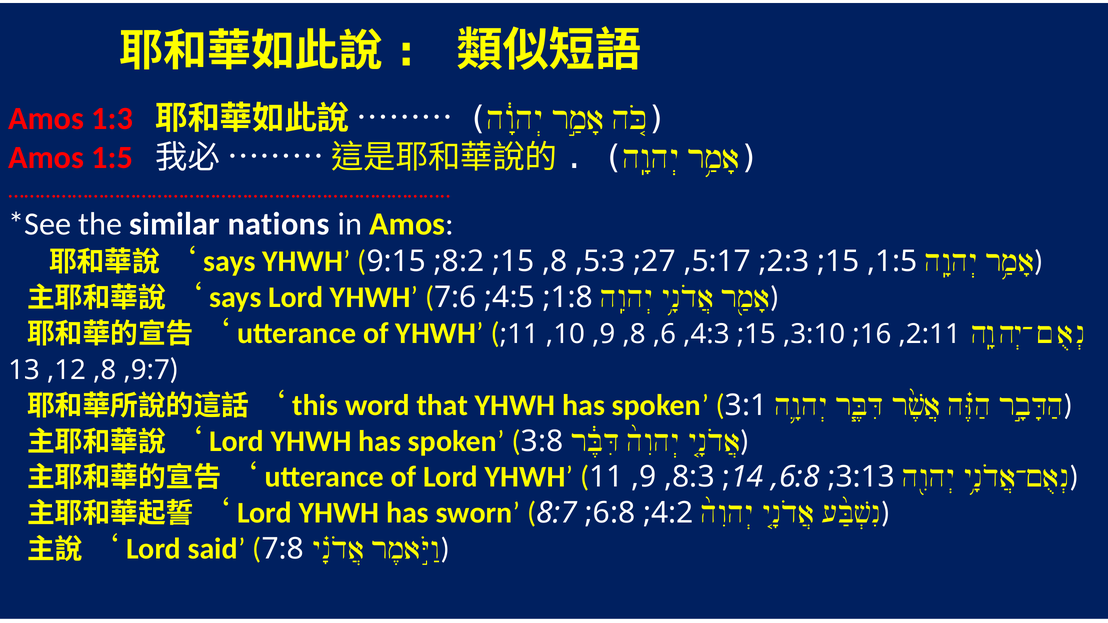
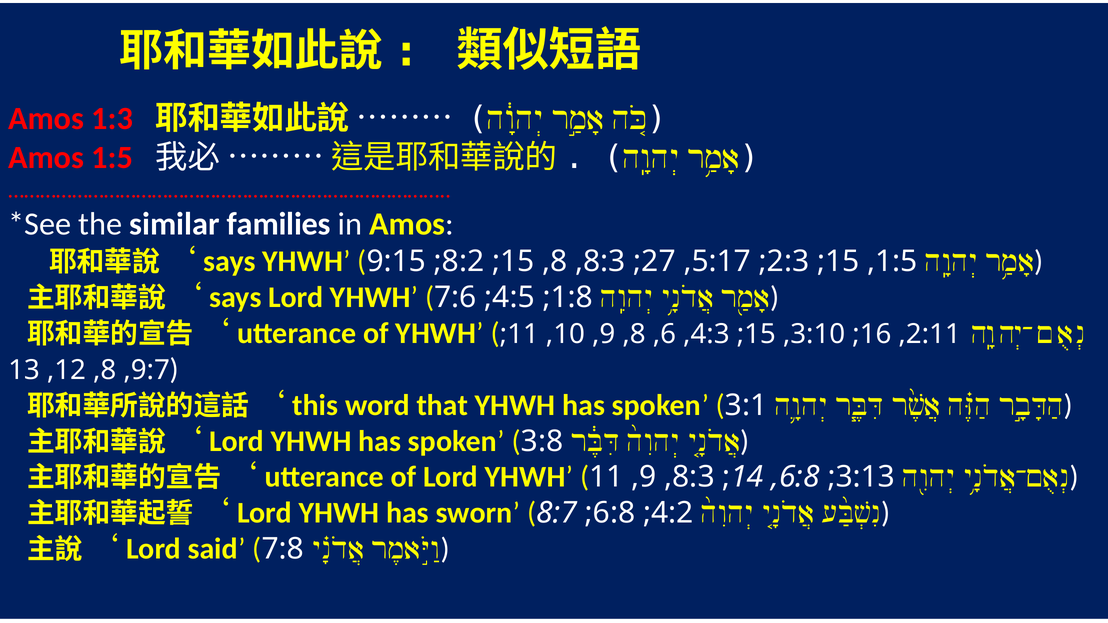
nations: nations -> families (279, 224)
5:3: 5:3 -> 8:3 (604, 261)
